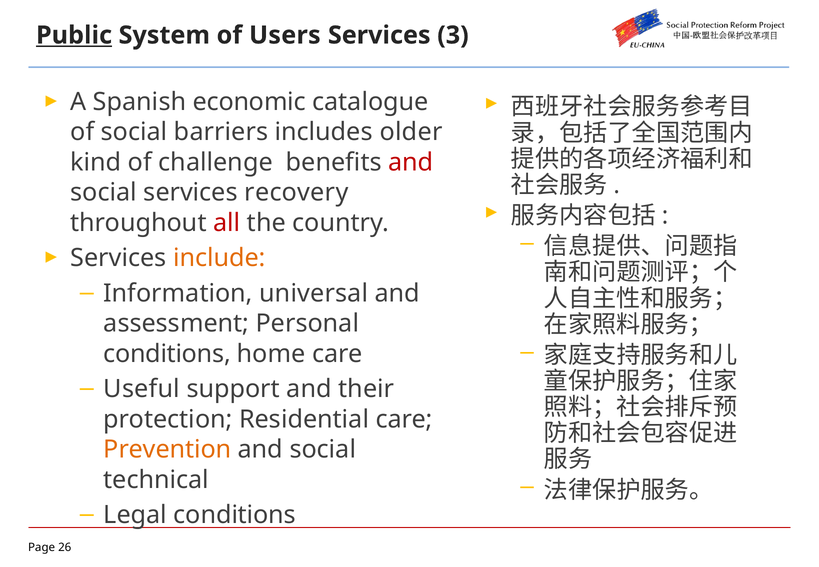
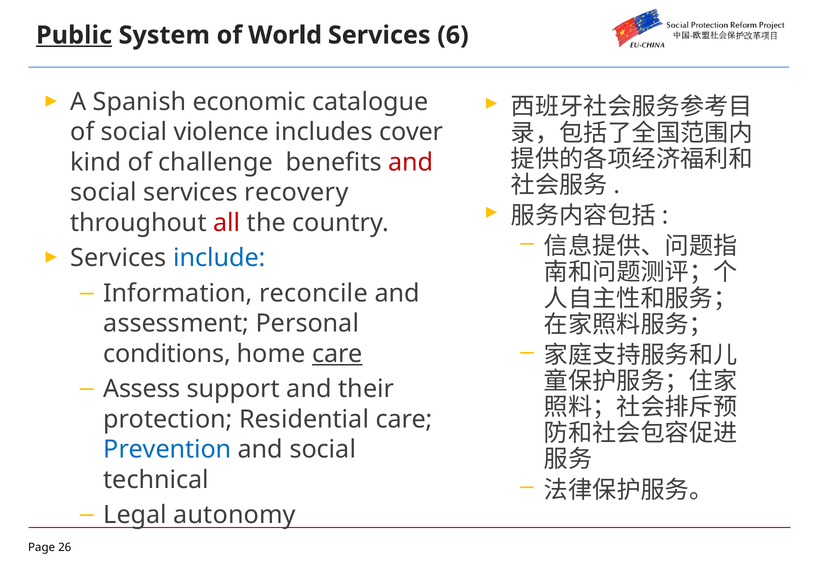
Users: Users -> World (285, 35)
3: 3 -> 6 (453, 35)
barriers: barriers -> violence (221, 132)
older: older -> cover (411, 132)
include colour: orange -> blue (219, 258)
universal: universal -> reconcile (314, 293)
care underline: none -> present (337, 354)
Useful: Useful -> Assess (142, 389)
Prevention colour: orange -> blue (167, 449)
Legal conditions: conditions -> autonomy (235, 515)
